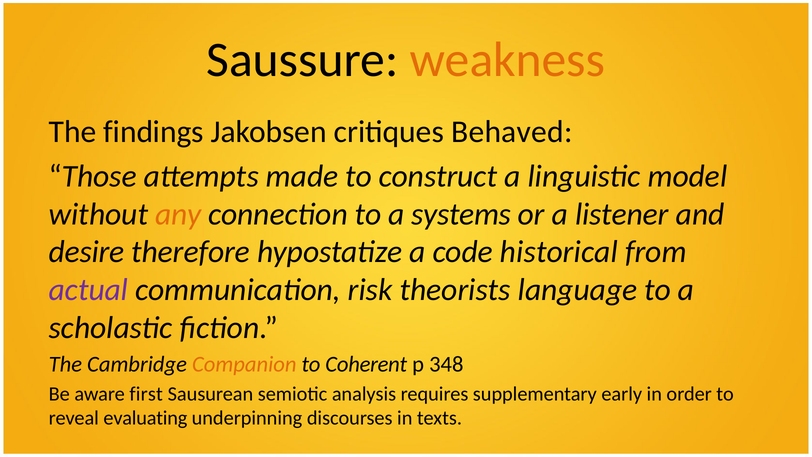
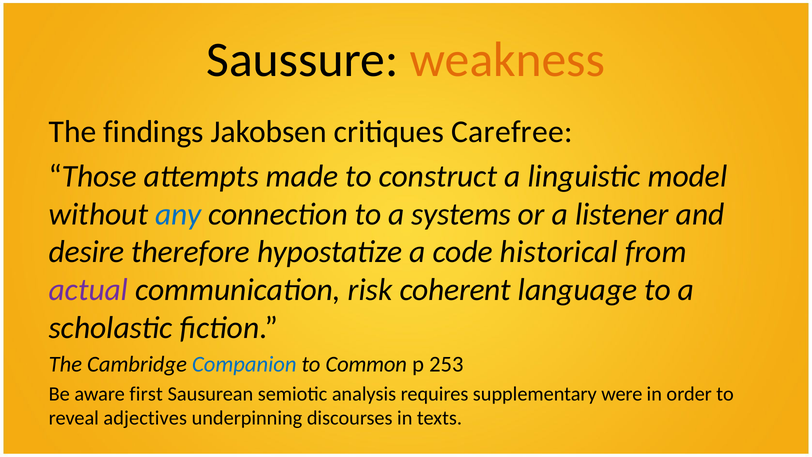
Behaved: Behaved -> Carefree (512, 132)
any colour: orange -> blue (178, 214)
theorists: theorists -> coherent (455, 290)
Companion colour: orange -> blue (244, 364)
Coherent: Coherent -> Common (366, 364)
348: 348 -> 253 (446, 364)
early: early -> were (622, 394)
evaluating: evaluating -> adjectives (145, 418)
